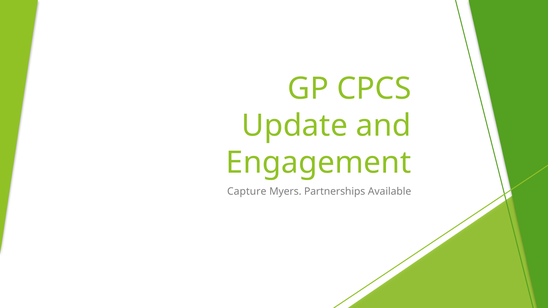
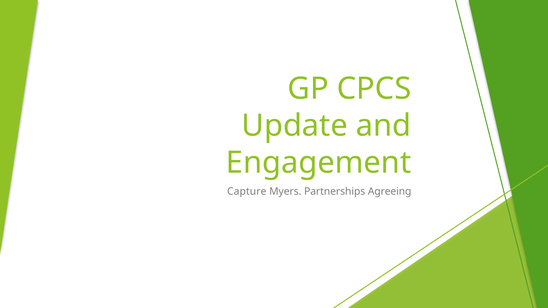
Available: Available -> Agreeing (390, 192)
